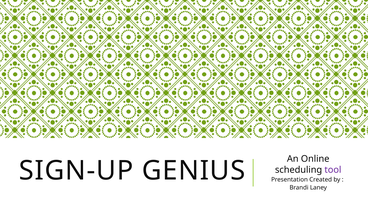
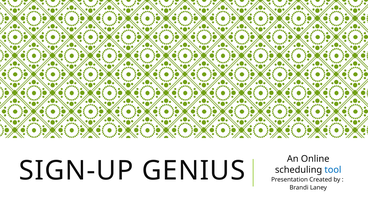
tool colour: purple -> blue (333, 170)
